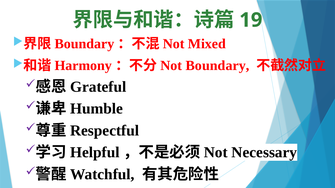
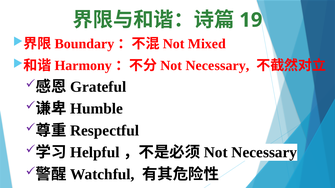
Boundary: Boundary -> Necessary (217, 66)
